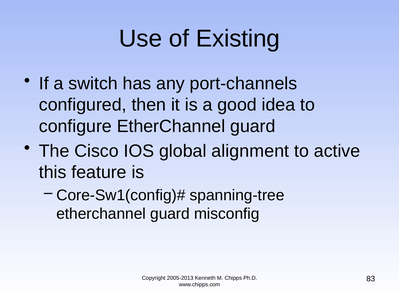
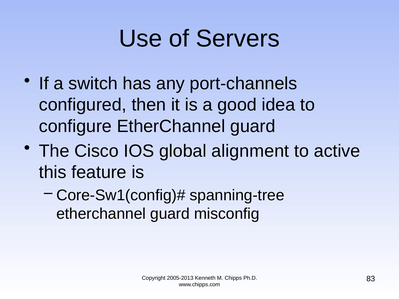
Existing: Existing -> Servers (238, 39)
